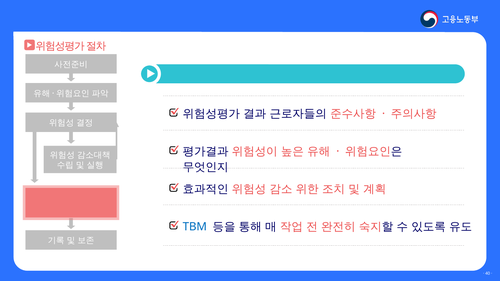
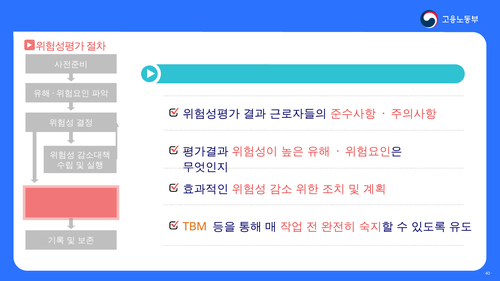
TBM colour: blue -> orange (195, 227)
